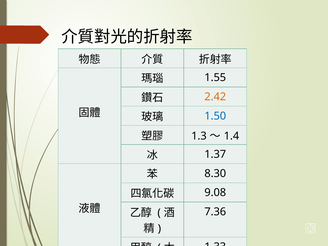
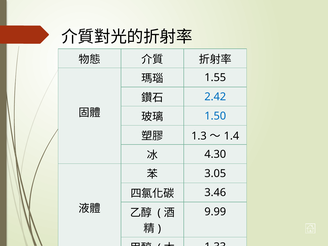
2.42 colour: orange -> blue (215, 97)
1.37: 1.37 -> 4.30 (215, 154)
8.30: 8.30 -> 3.05 (215, 173)
9.08: 9.08 -> 3.46 (215, 193)
7.36: 7.36 -> 9.99 (215, 212)
